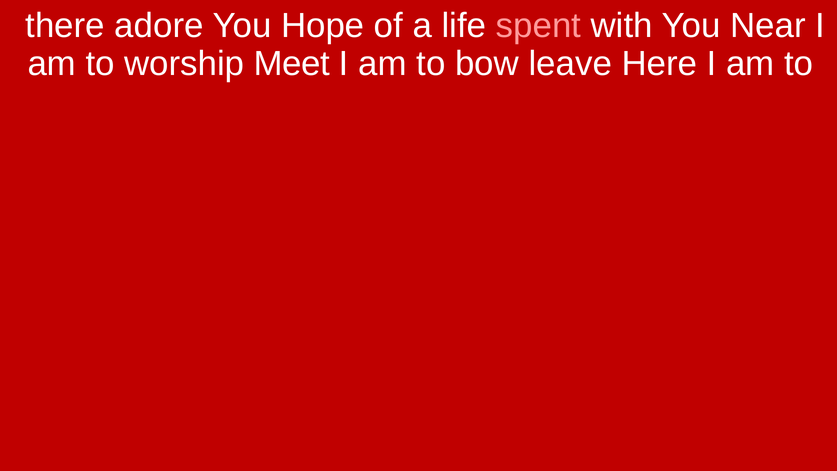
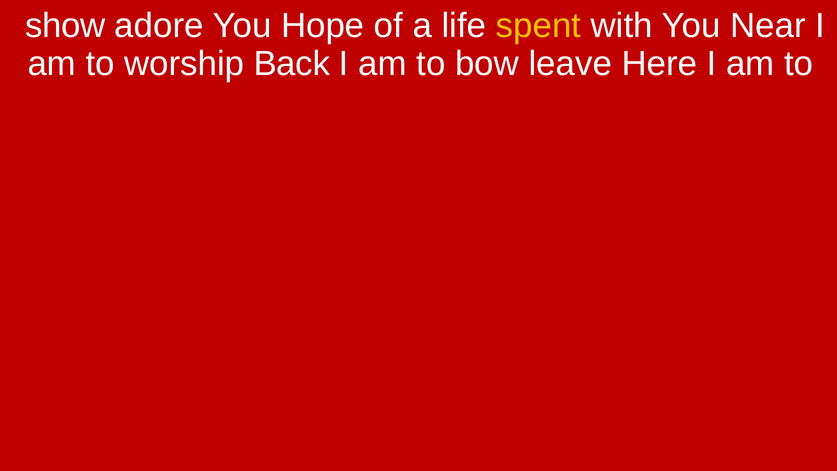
there: there -> show (65, 26)
spent colour: pink -> yellow (538, 26)
Meet: Meet -> Back (292, 64)
